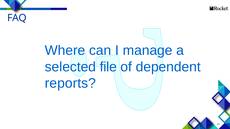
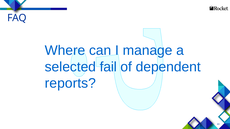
file: file -> fail (108, 67)
